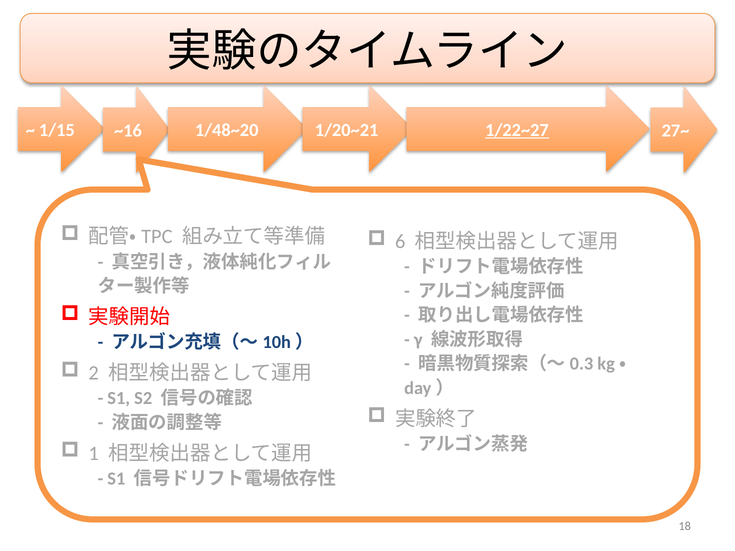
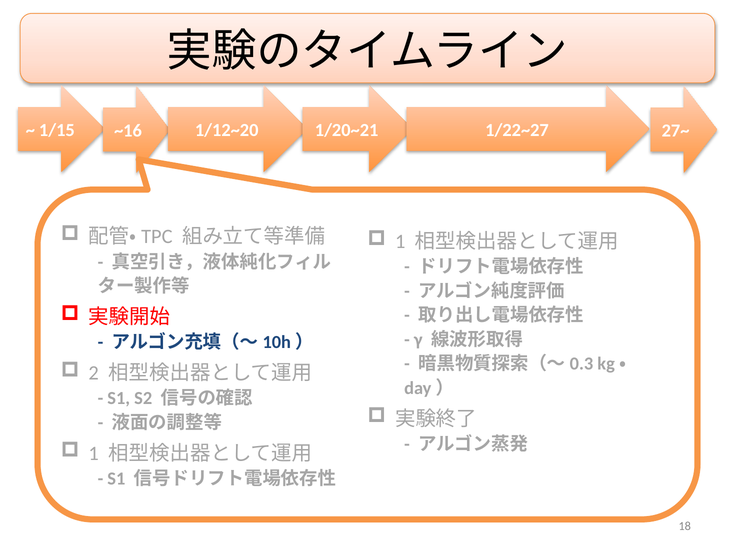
1/48~20: 1/48~20 -> 1/12~20 (227, 130)
1/22~27 underline: present -> none (517, 130)
6: 6 -> 1 (400, 242)
